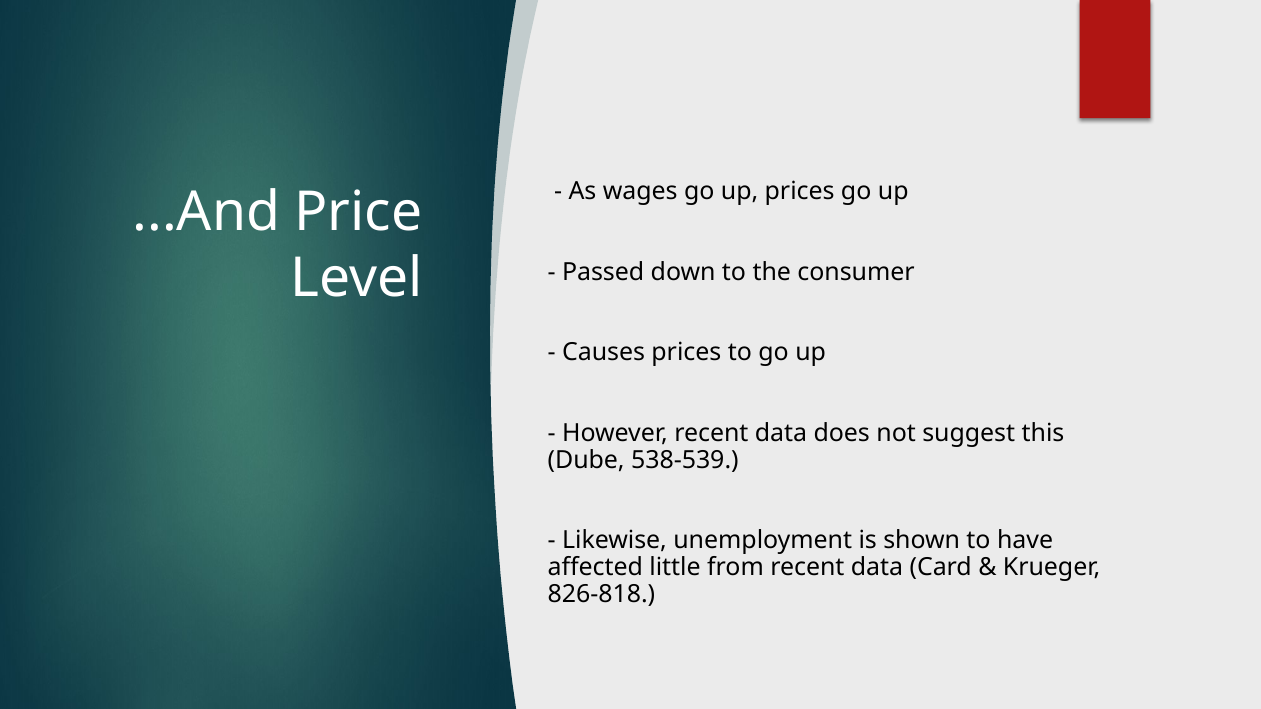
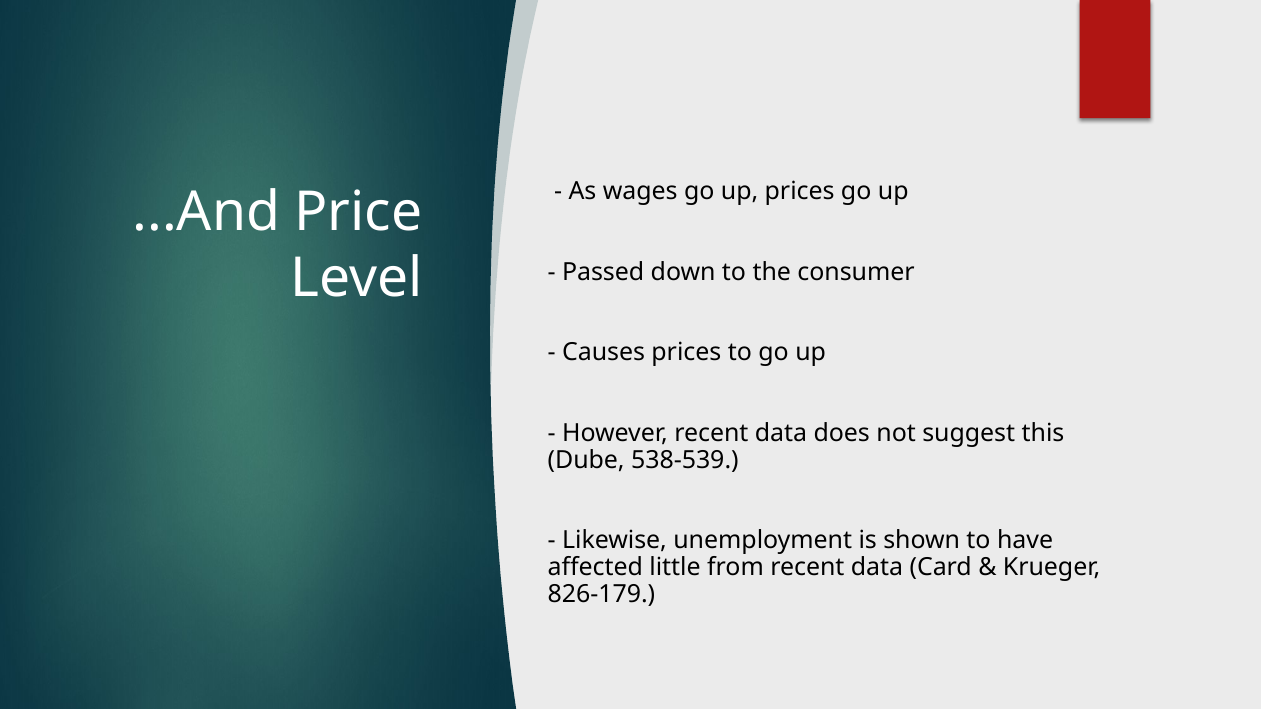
826-818: 826-818 -> 826-179 (601, 595)
